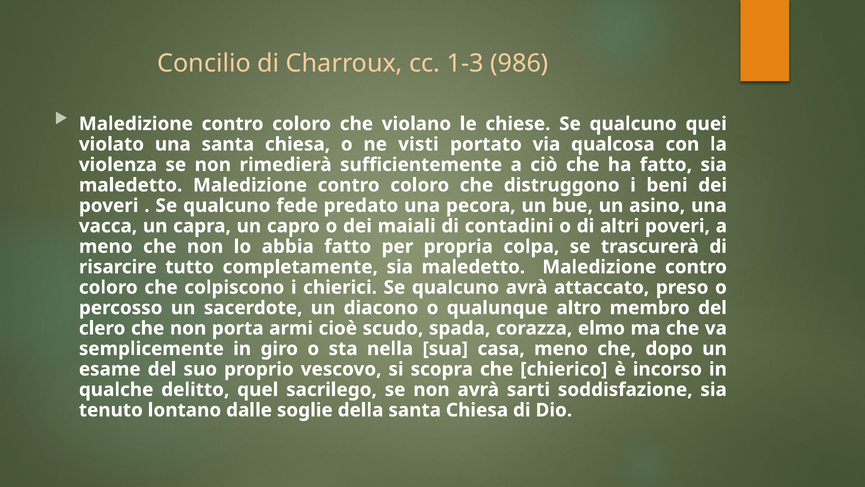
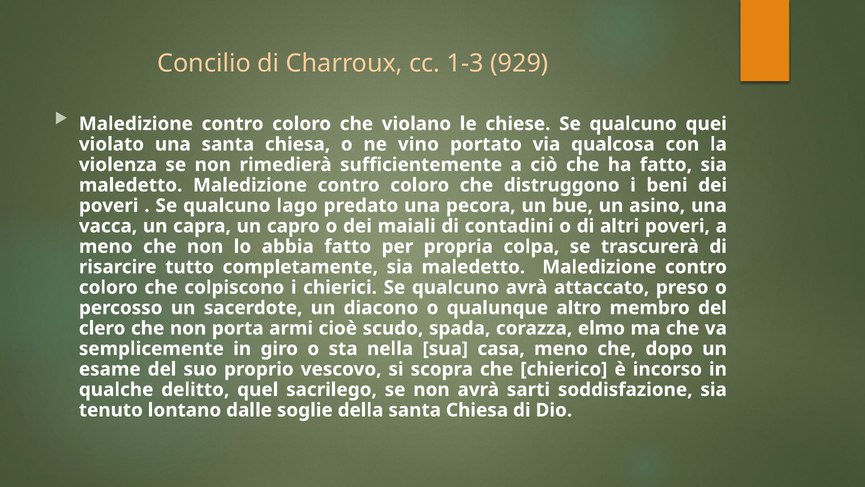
986: 986 -> 929 (519, 63)
visti: visti -> vino (418, 144)
fede: fede -> lago (297, 205)
